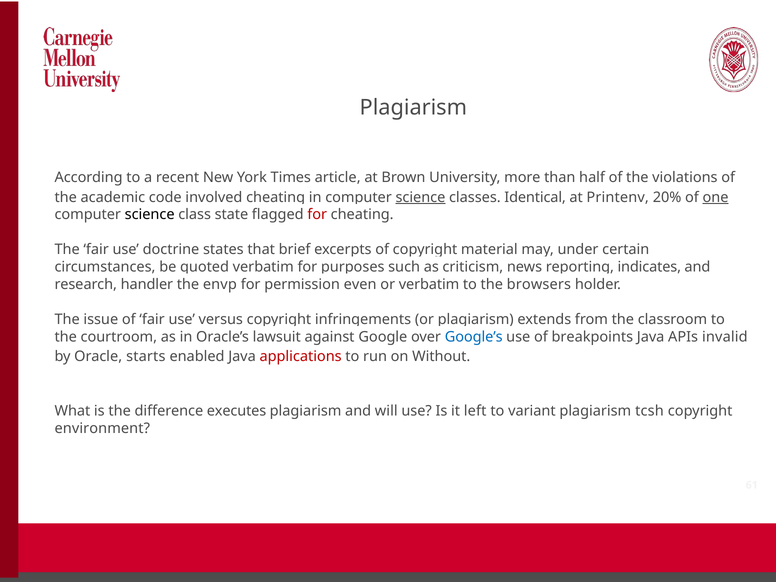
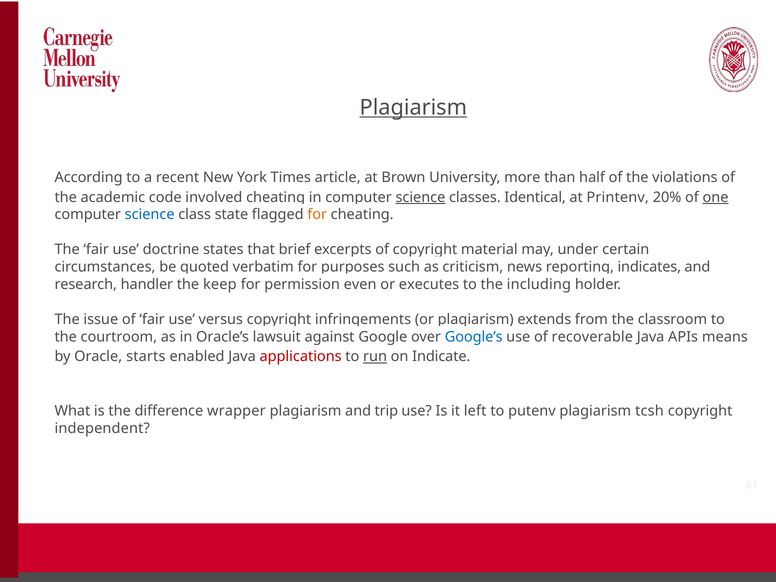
Plagiarism underline: none -> present (413, 108)
science colour: black -> blue (150, 215)
for colour: red -> orange (317, 215)
envp: envp -> keep (220, 284)
or verbatim: verbatim -> executes (429, 284)
browsers: browsers -> including (539, 284)
breakpoints: breakpoints -> recoverable (592, 337)
invalid: invalid -> means (725, 337)
run underline: none -> present (375, 357)
Without: Without -> Indicate (441, 357)
executes: executes -> wrapper (236, 411)
will: will -> trip (386, 411)
variant: variant -> putenv (532, 411)
environment: environment -> independent (102, 428)
